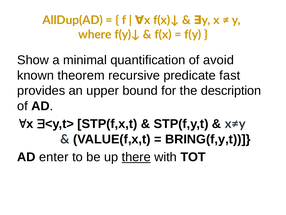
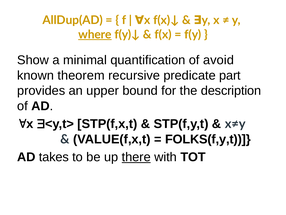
where underline: none -> present (95, 34)
fast: fast -> part (230, 75)
BRING(f,y,t: BRING(f,y,t -> FOLKS(f,y,t (208, 139)
enter: enter -> takes (54, 157)
